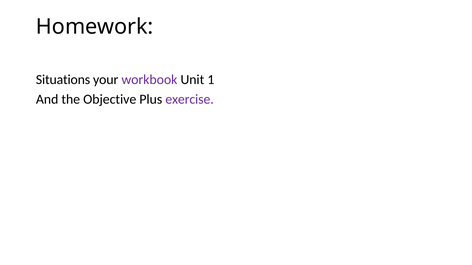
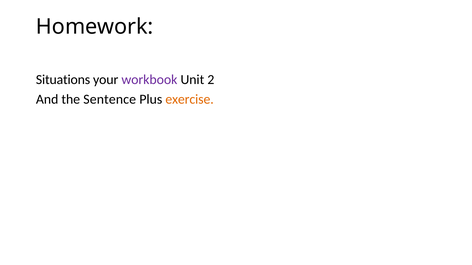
1: 1 -> 2 (211, 80)
Objective: Objective -> Sentence (110, 100)
exercise colour: purple -> orange (190, 100)
